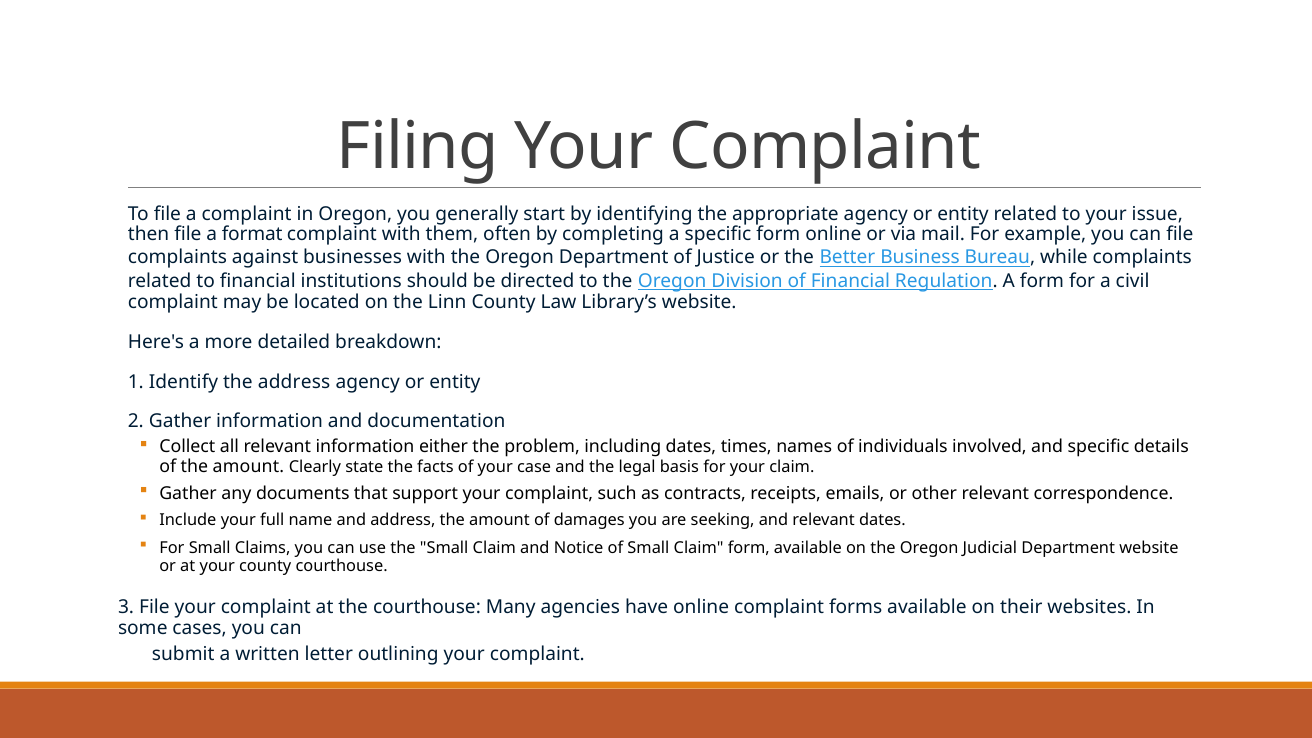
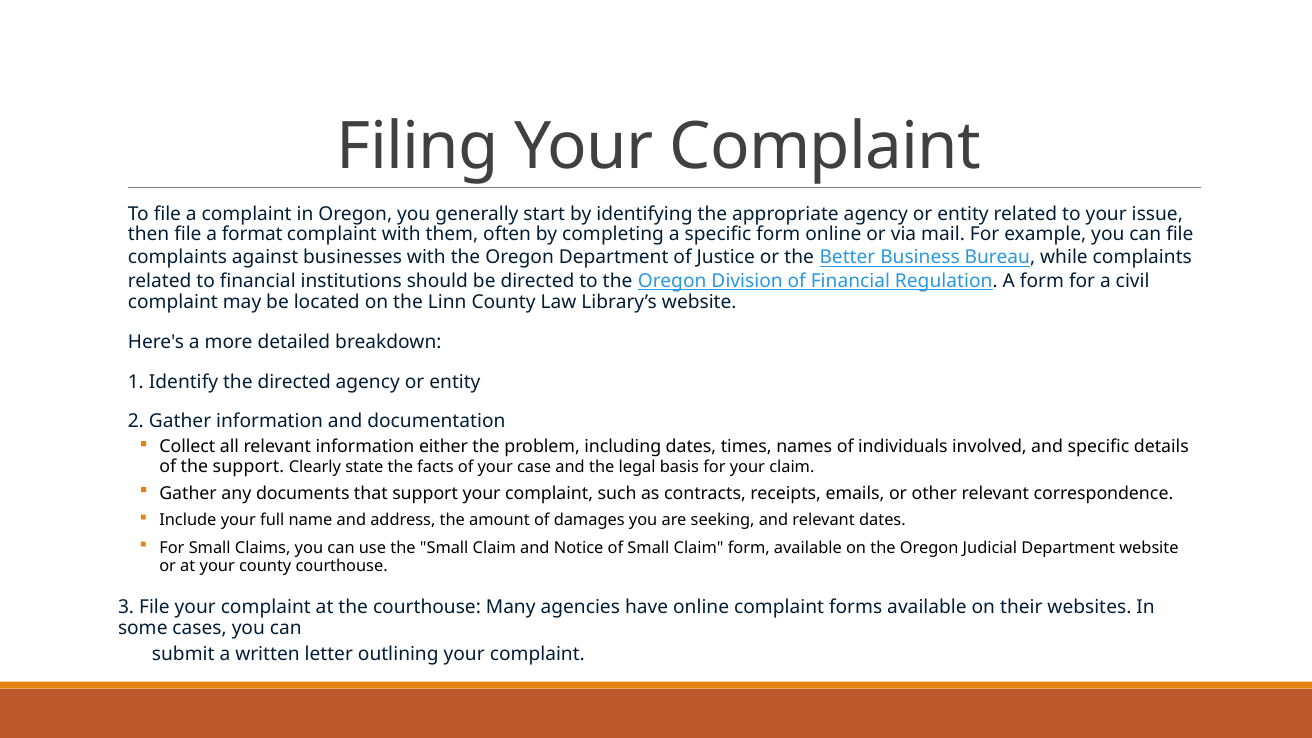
the address: address -> directed (294, 382)
of the amount: amount -> support (248, 466)
